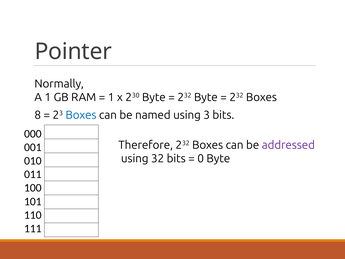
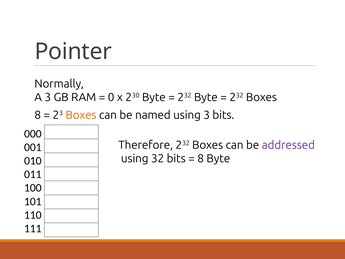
A 1: 1 -> 3 (48, 97)
1: 1 -> 0 (111, 97)
Boxes colour: blue -> orange (81, 115)
0: 0 -> 8 (201, 158)
